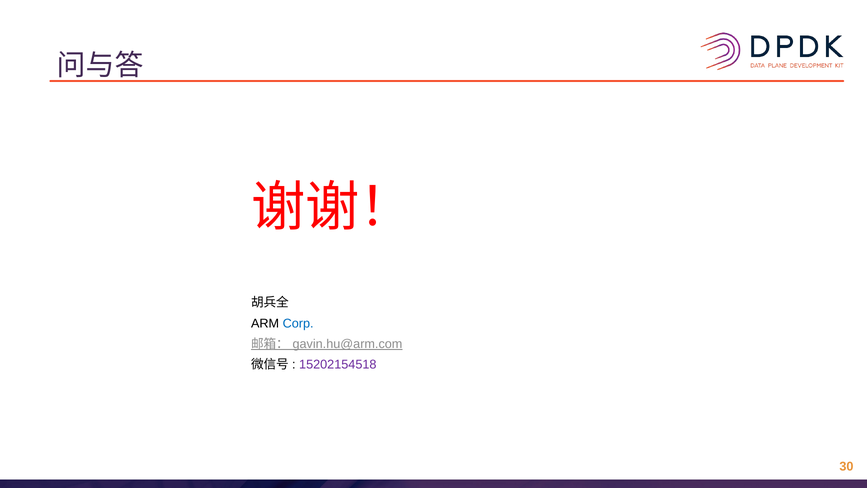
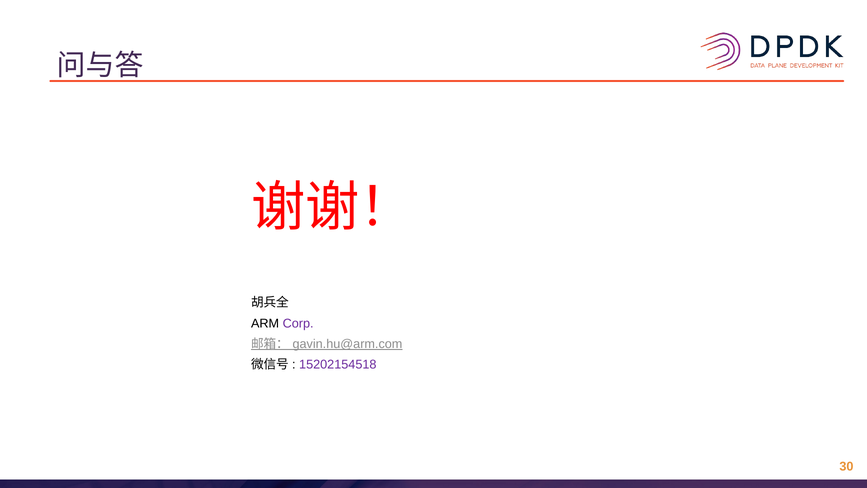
Corp colour: blue -> purple (298, 323)
